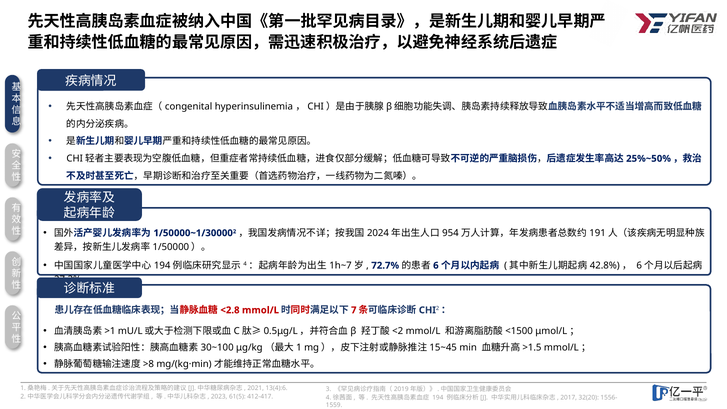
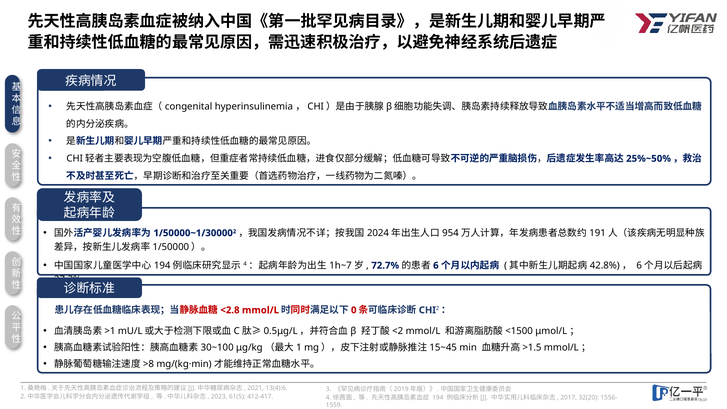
7: 7 -> 0 (354, 310)
